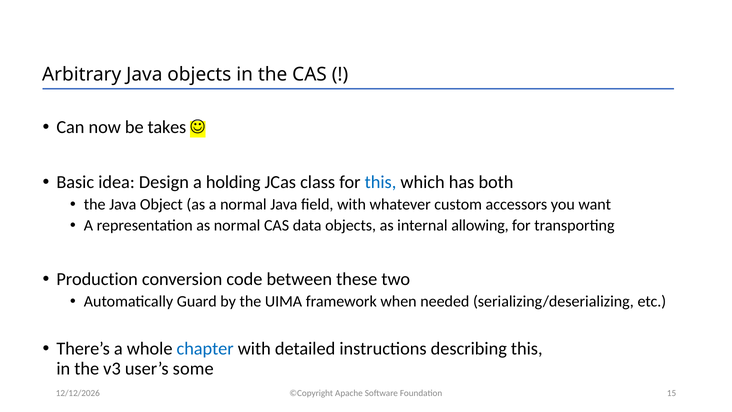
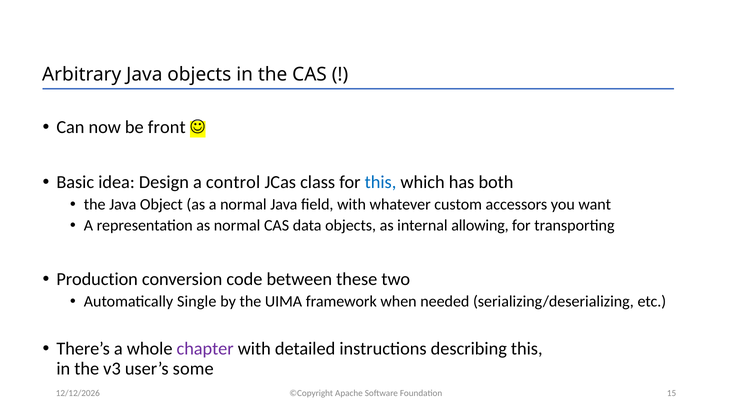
takes: takes -> front (167, 127)
holding: holding -> control (233, 182)
Guard: Guard -> Single (197, 301)
chapter colour: blue -> purple (205, 349)
